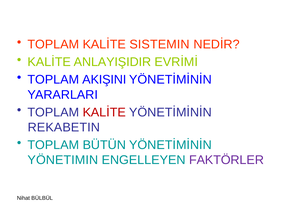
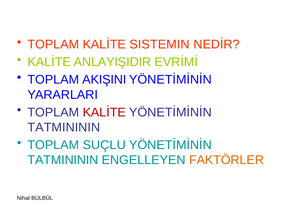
REKABETIN: REKABETIN -> TATMINININ (64, 127)
BÜTÜN: BÜTÜN -> SUÇLU (104, 145)
YÖNETIMIN: YÖNETIMIN -> TATMINININ (63, 160)
FAKTÖRLER colour: purple -> orange (226, 160)
